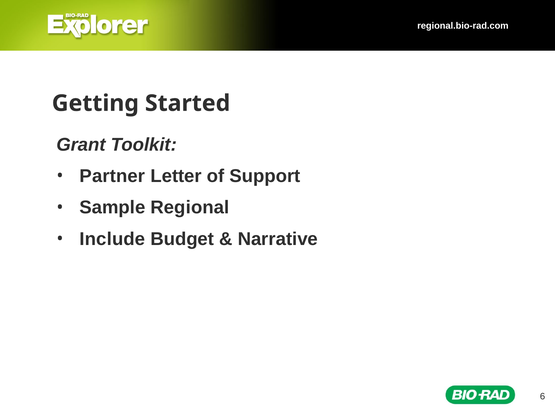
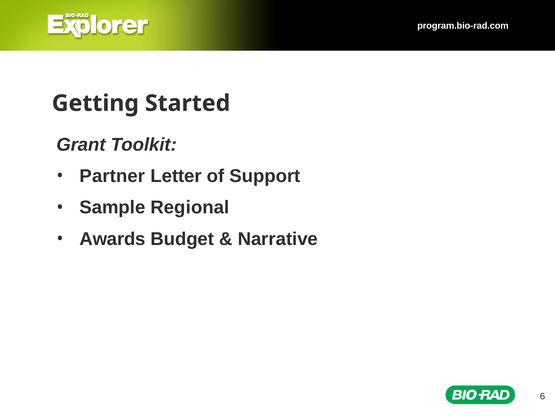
regional.bio-rad.com: regional.bio-rad.com -> program.bio-rad.com (463, 26)
Include: Include -> Awards (113, 239)
